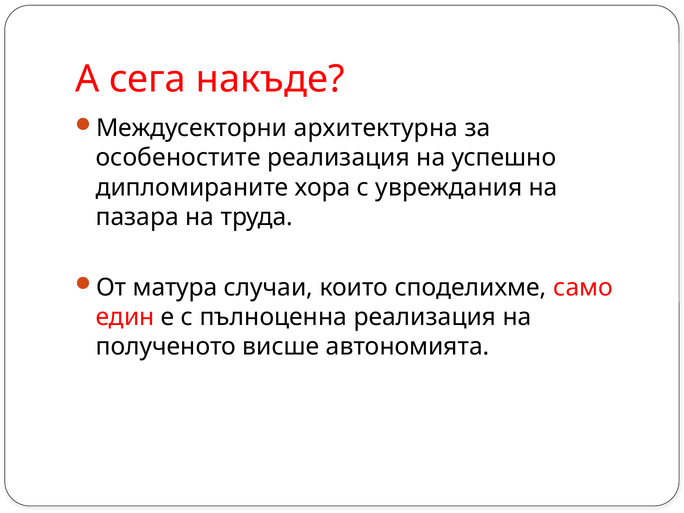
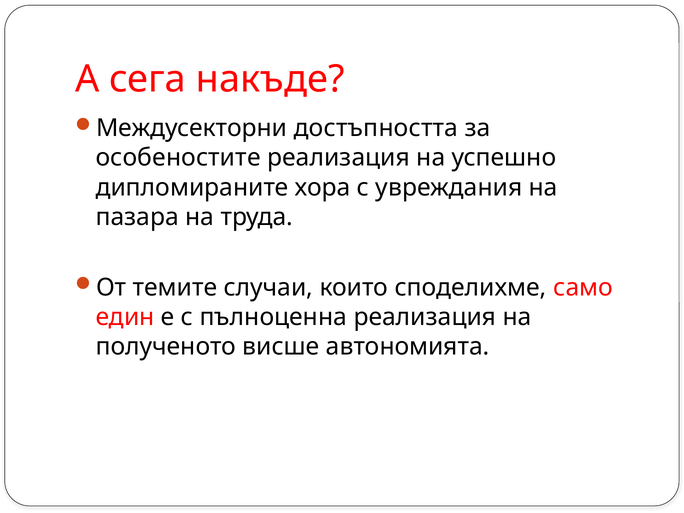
архитектурна: архитектурна -> достъпността (376, 128)
матура: матура -> темите (175, 287)
